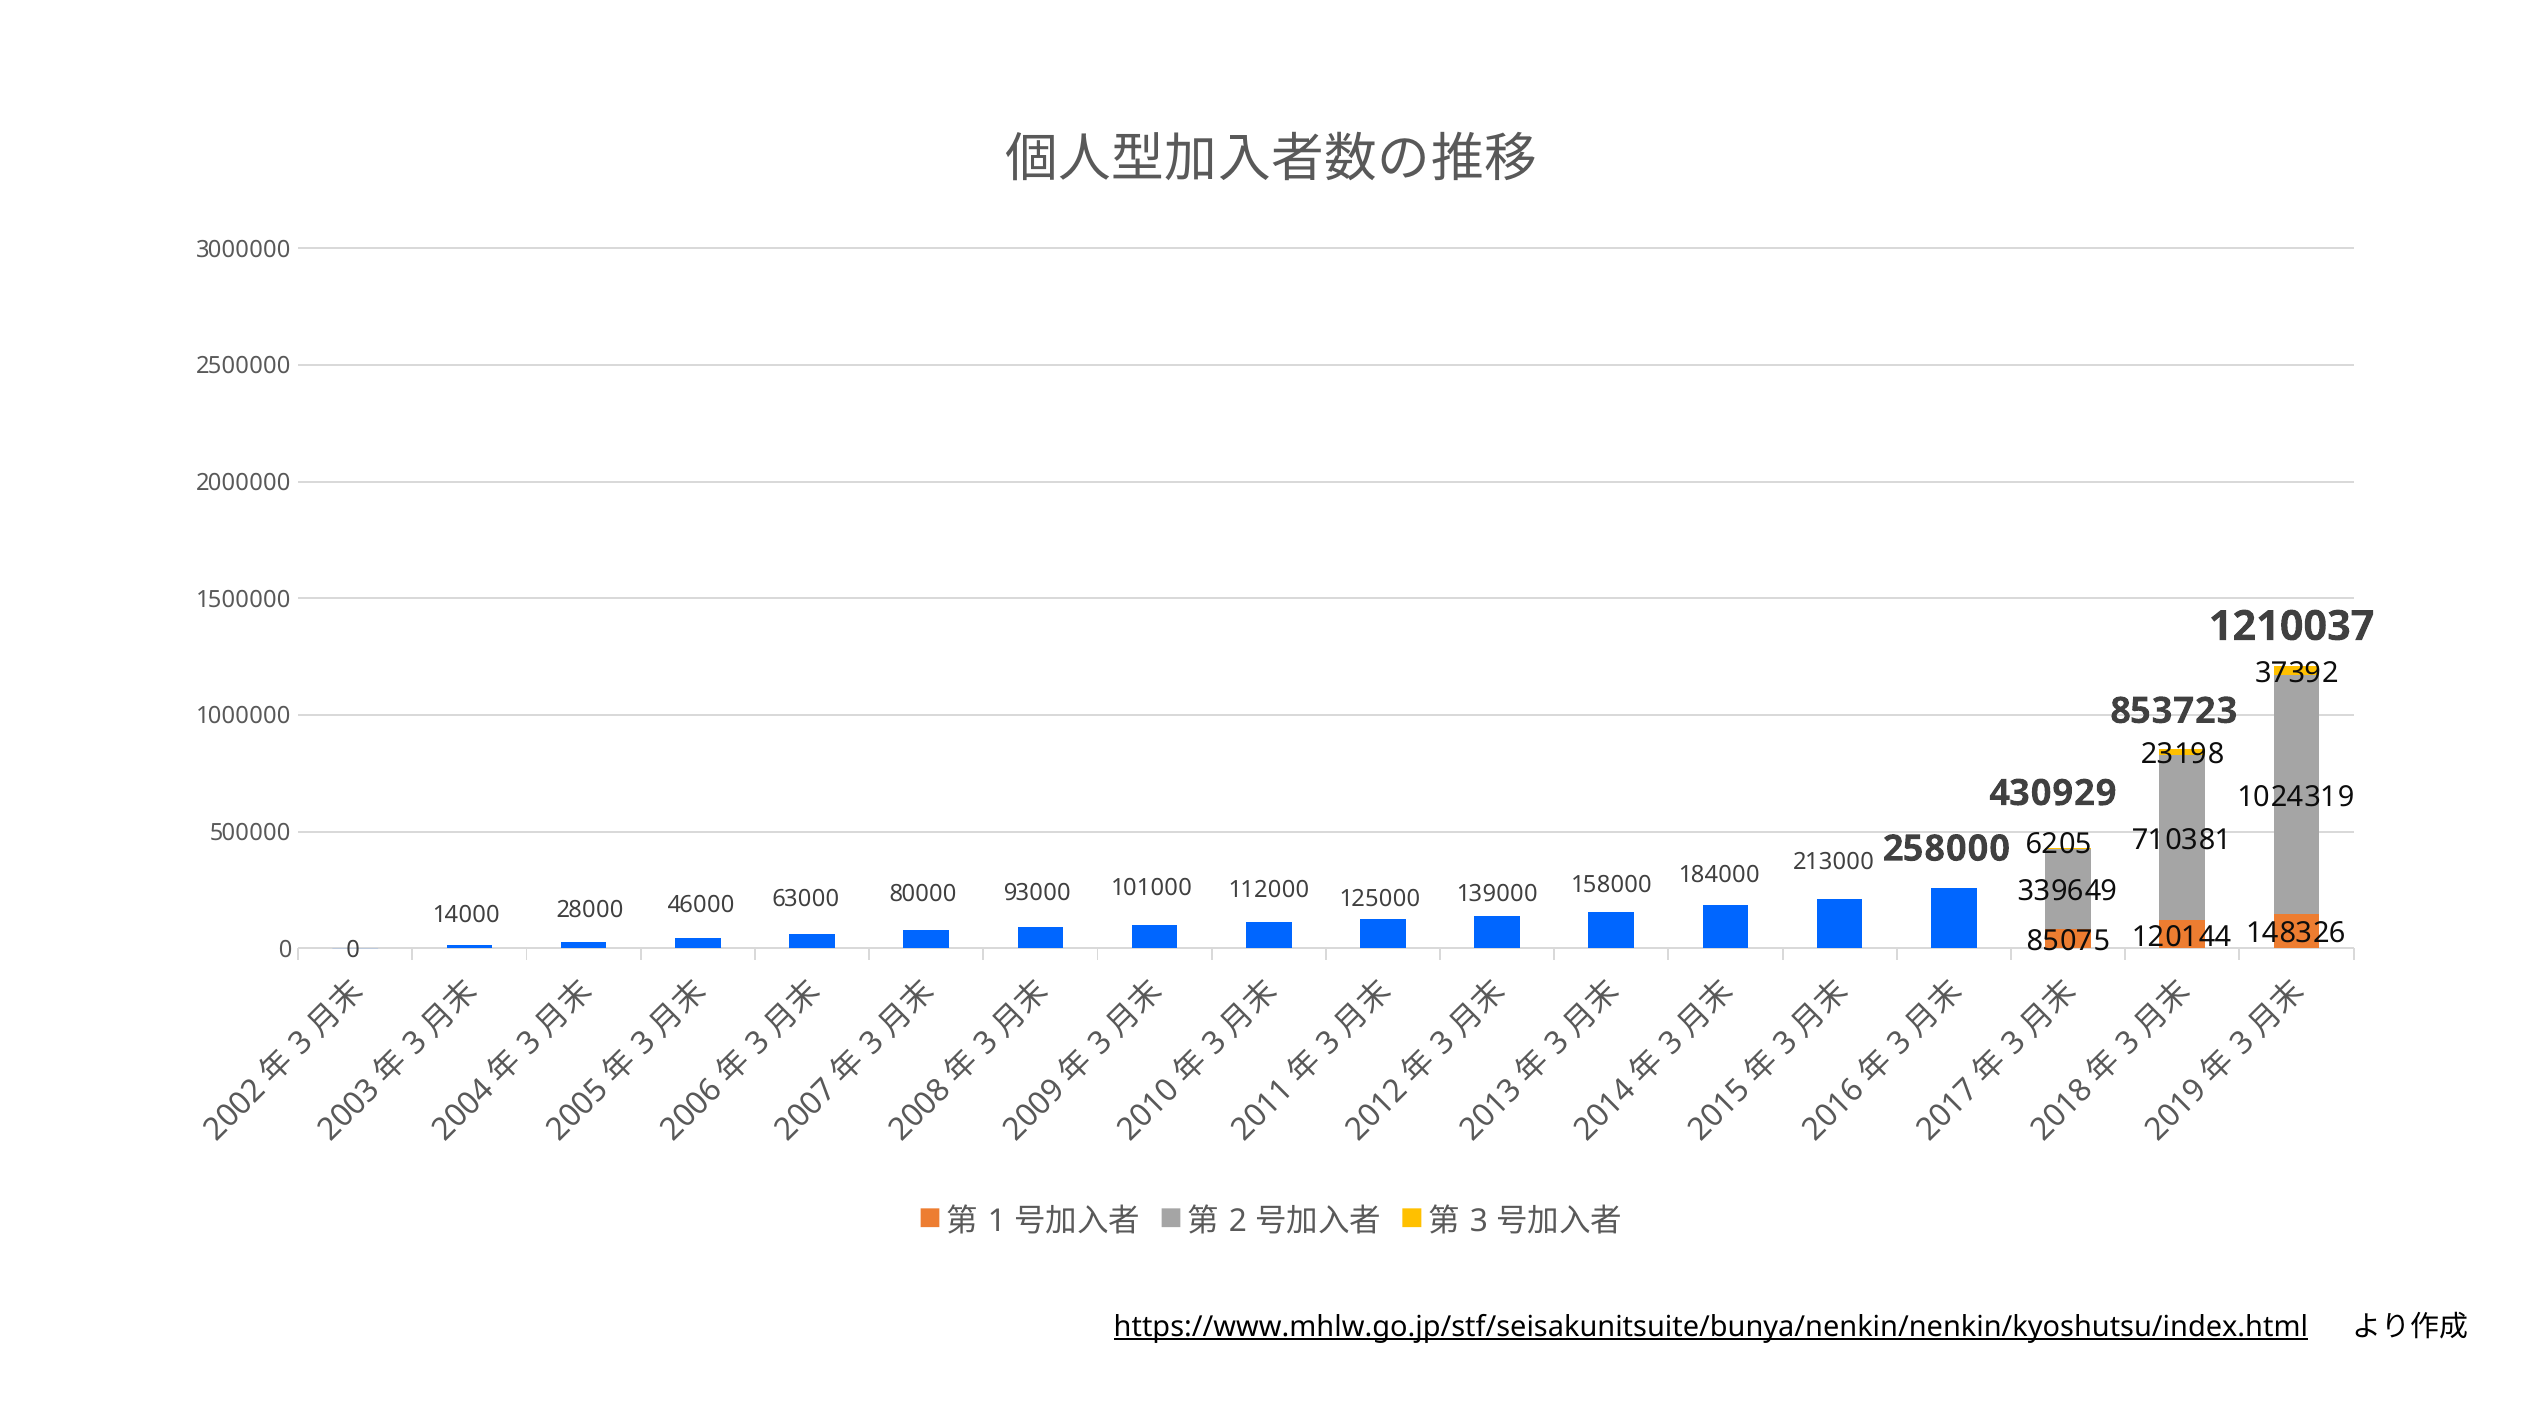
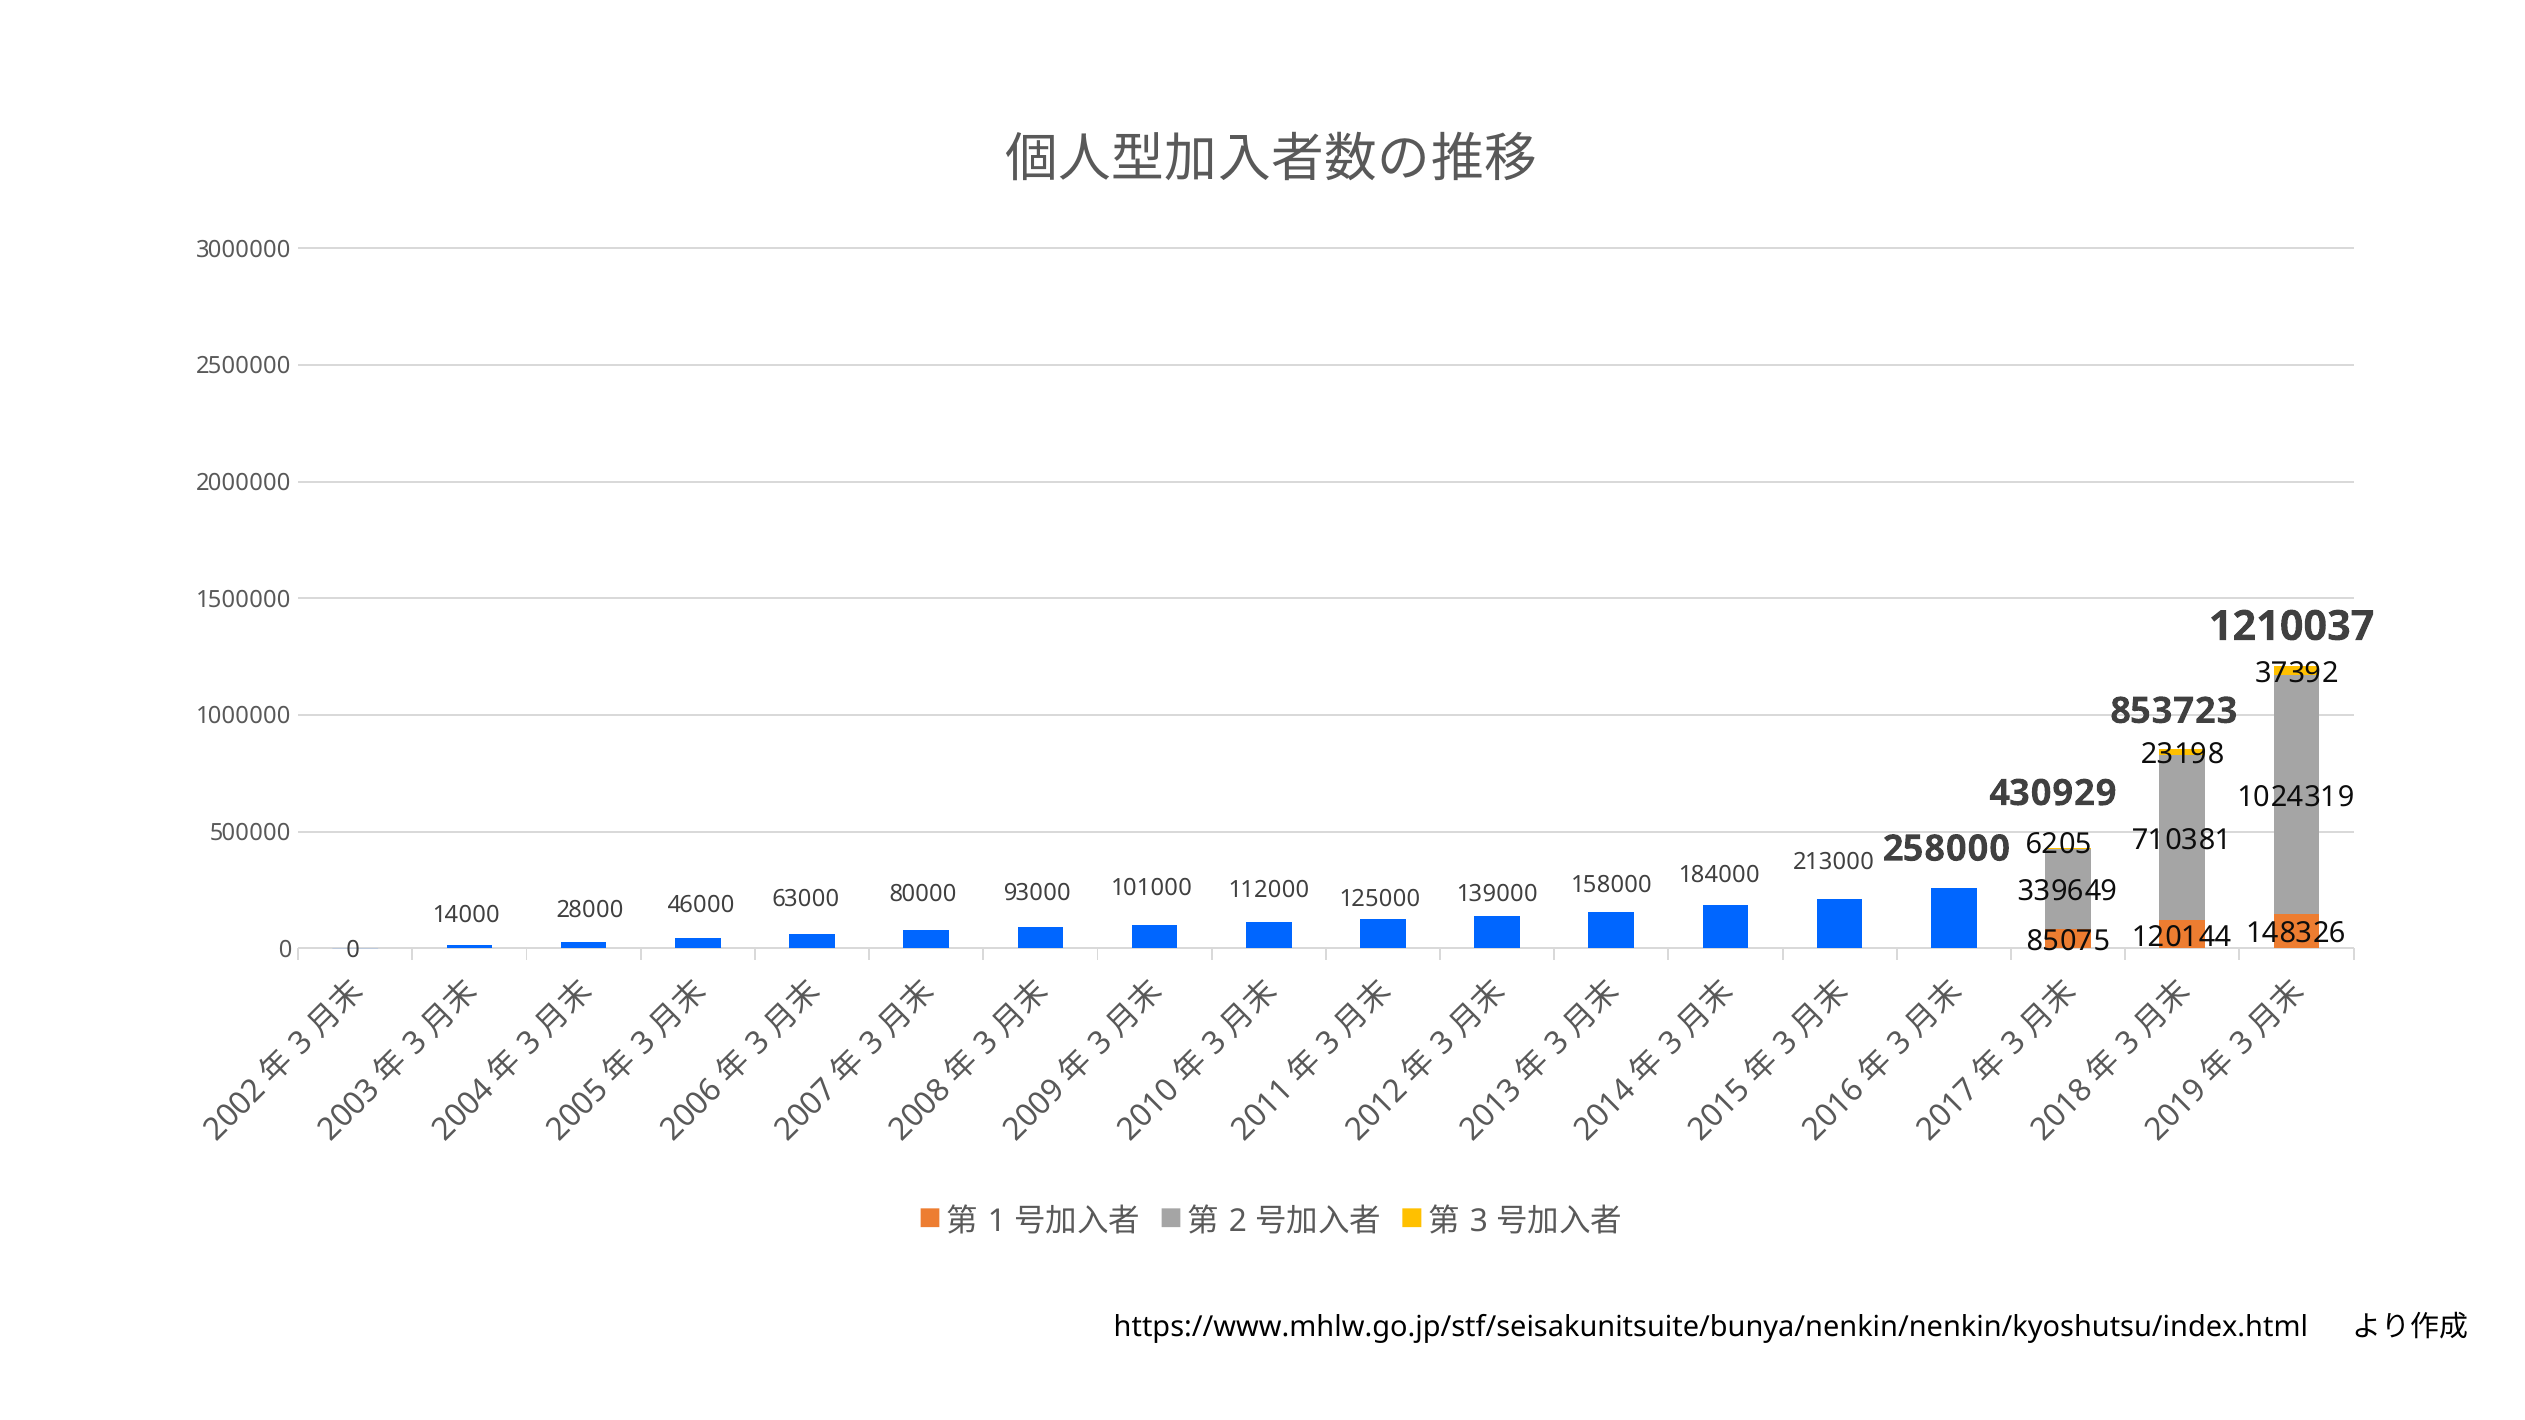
https://www.mhlw.go.jp/stf/seisakunitsuite/bunya/nenkin/nenkin/kyoshutsu/index.html underline: present -> none (1711, 1327)
